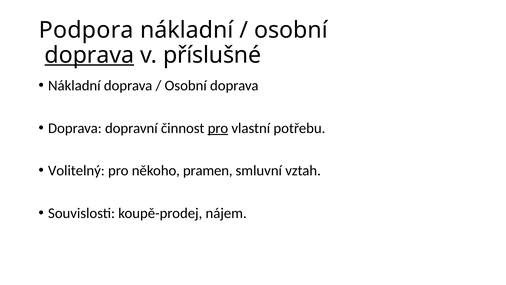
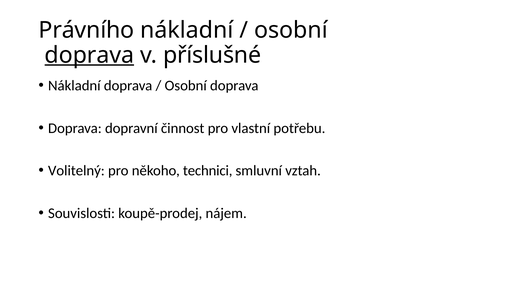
Podpora: Podpora -> Právního (86, 30)
pro underline: present -> none (218, 128)
pramen: pramen -> technici (208, 170)
